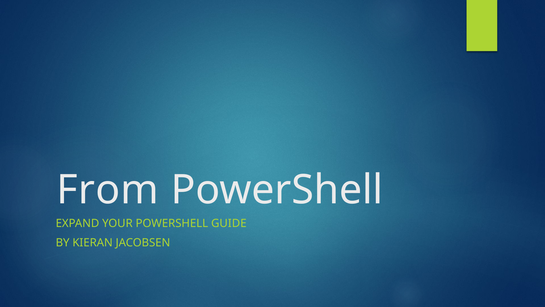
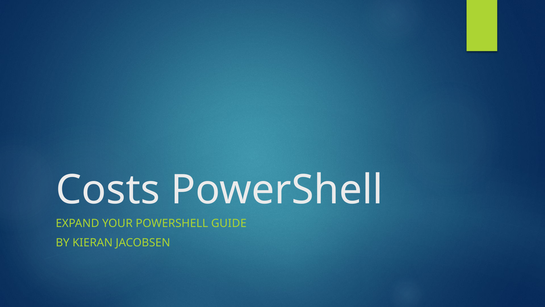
From: From -> Costs (108, 190)
